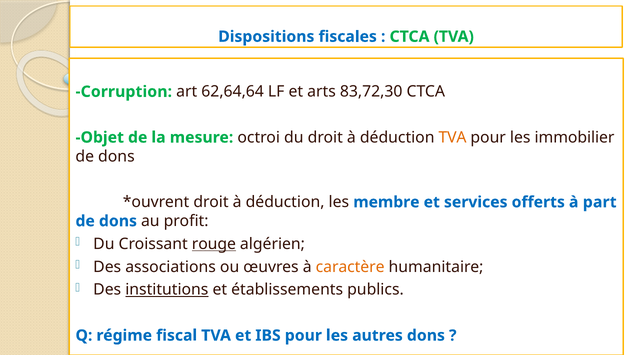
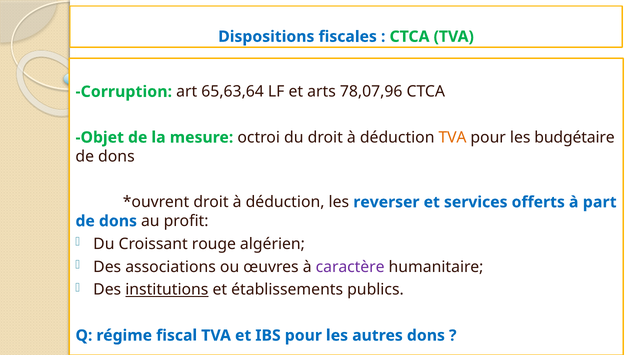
62,64,64: 62,64,64 -> 65,63,64 (233, 92)
83,72,30: 83,72,30 -> 78,07,96 (371, 92)
immobilier: immobilier -> budgétaire (575, 137)
membre: membre -> reverser (386, 202)
rouge underline: present -> none (214, 244)
caractère colour: orange -> purple (350, 267)
